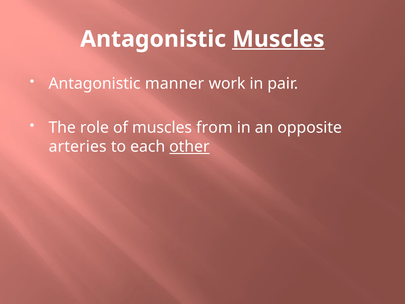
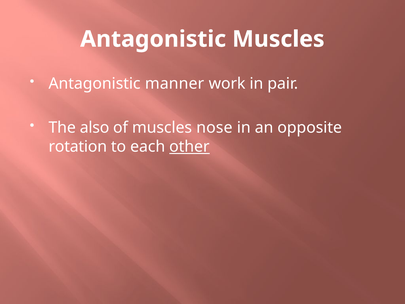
Muscles underline: present -> none (278, 39)
role: role -> also (95, 128)
from: from -> nose (214, 128)
arteries: arteries -> rotation (78, 146)
